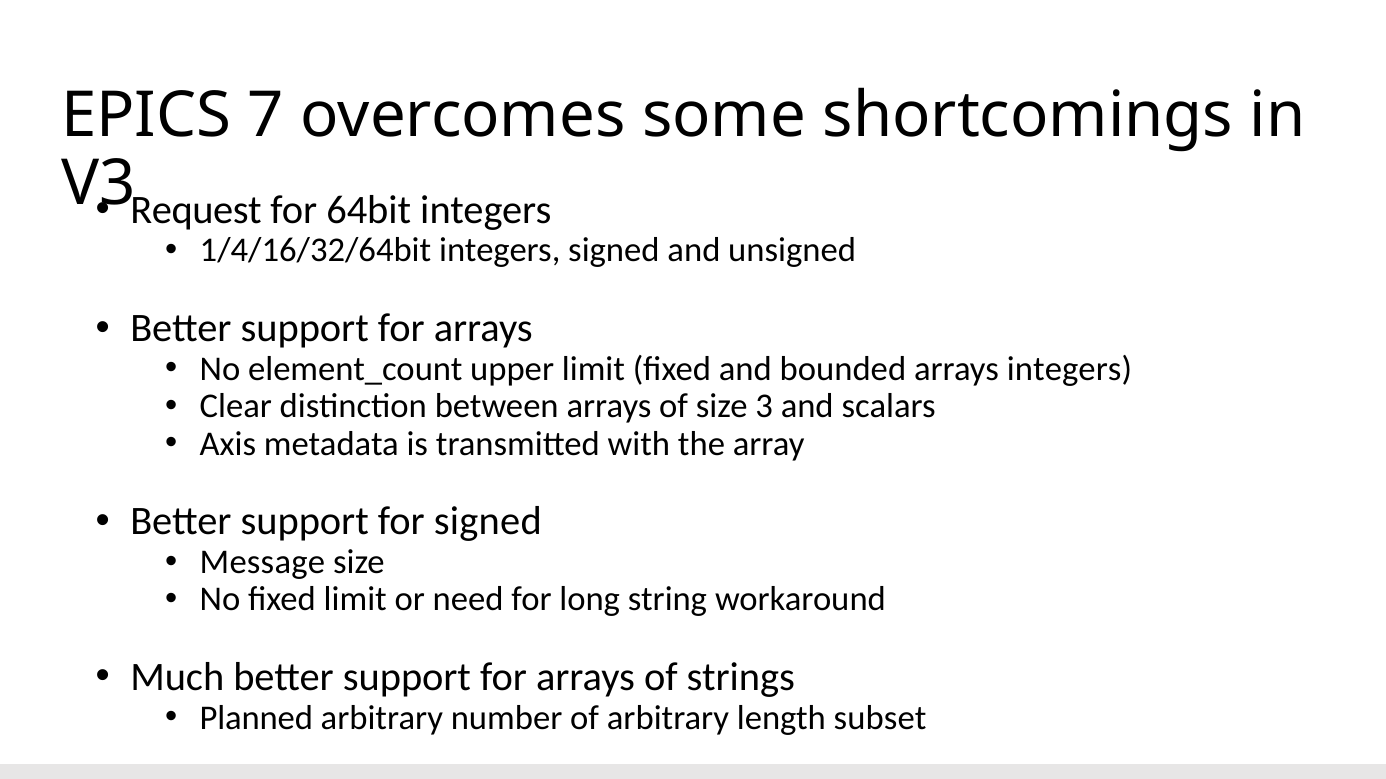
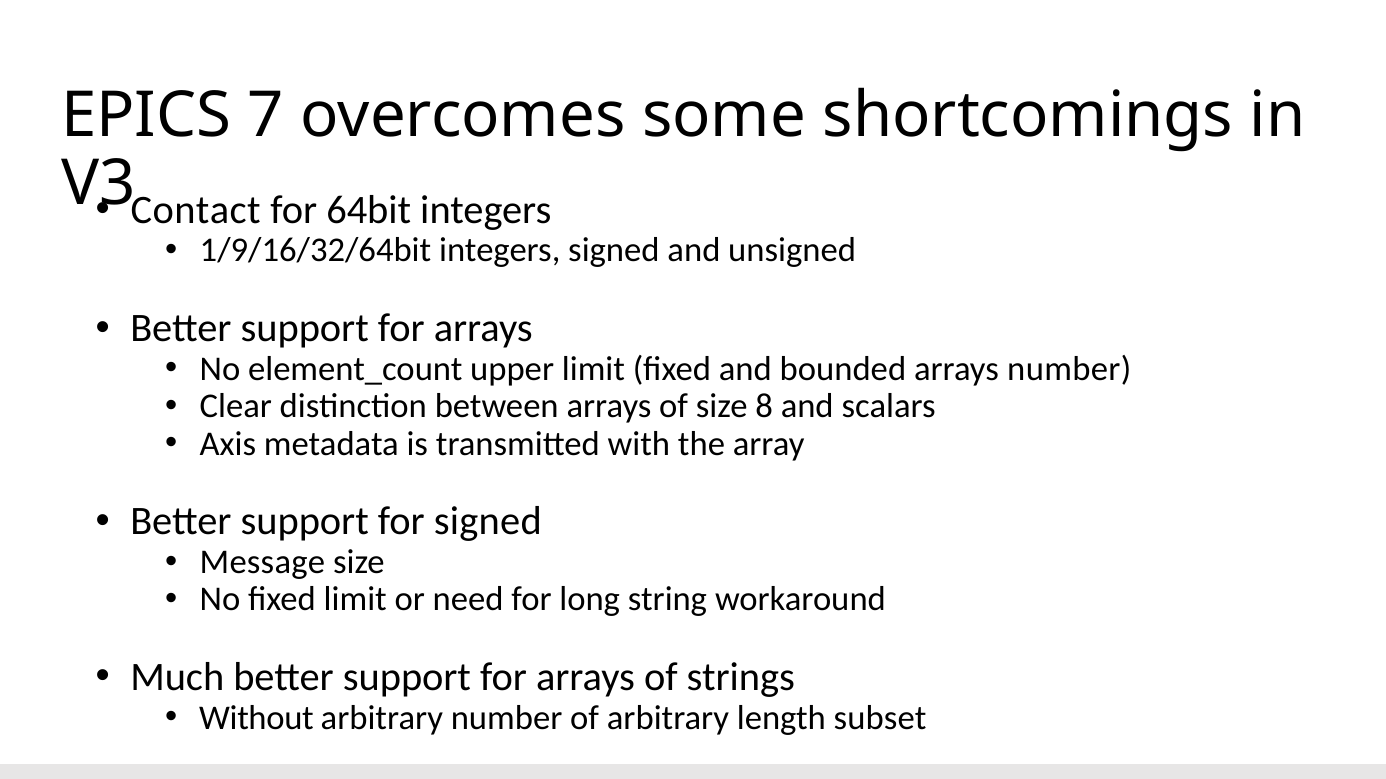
Request: Request -> Contact (196, 210)
1/4/16/32/64bit: 1/4/16/32/64bit -> 1/9/16/32/64bit (315, 251)
arrays integers: integers -> number (1069, 369)
3: 3 -> 8 (764, 407)
Planned: Planned -> Without (256, 718)
